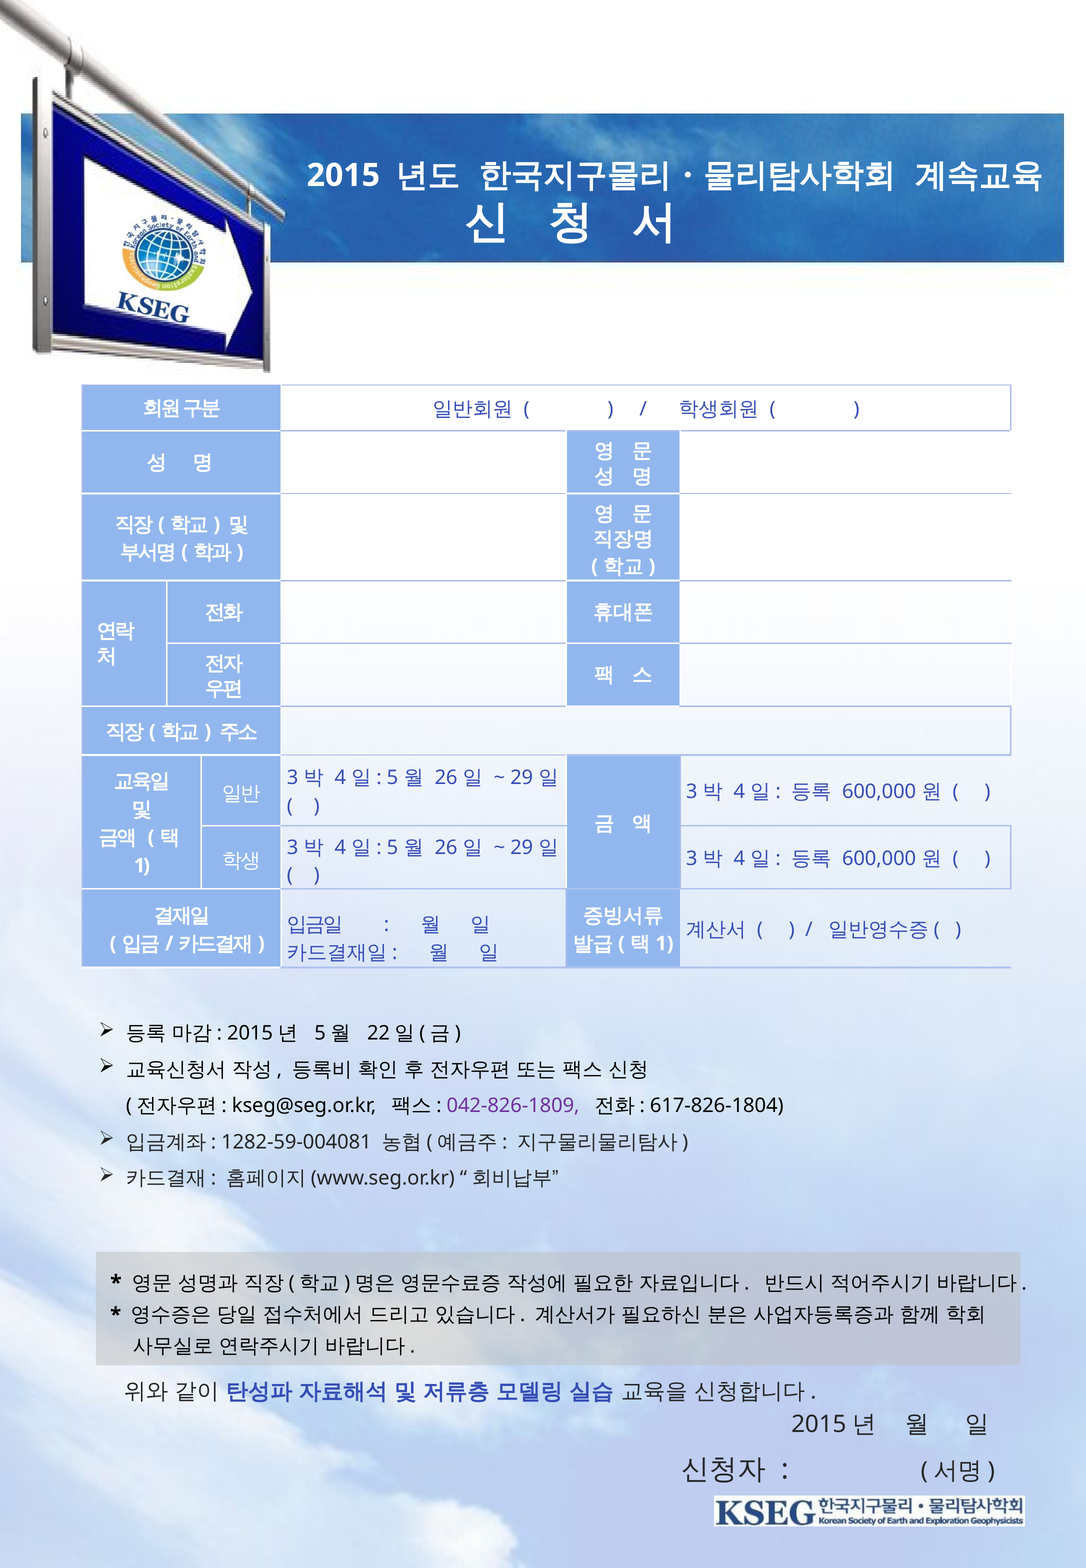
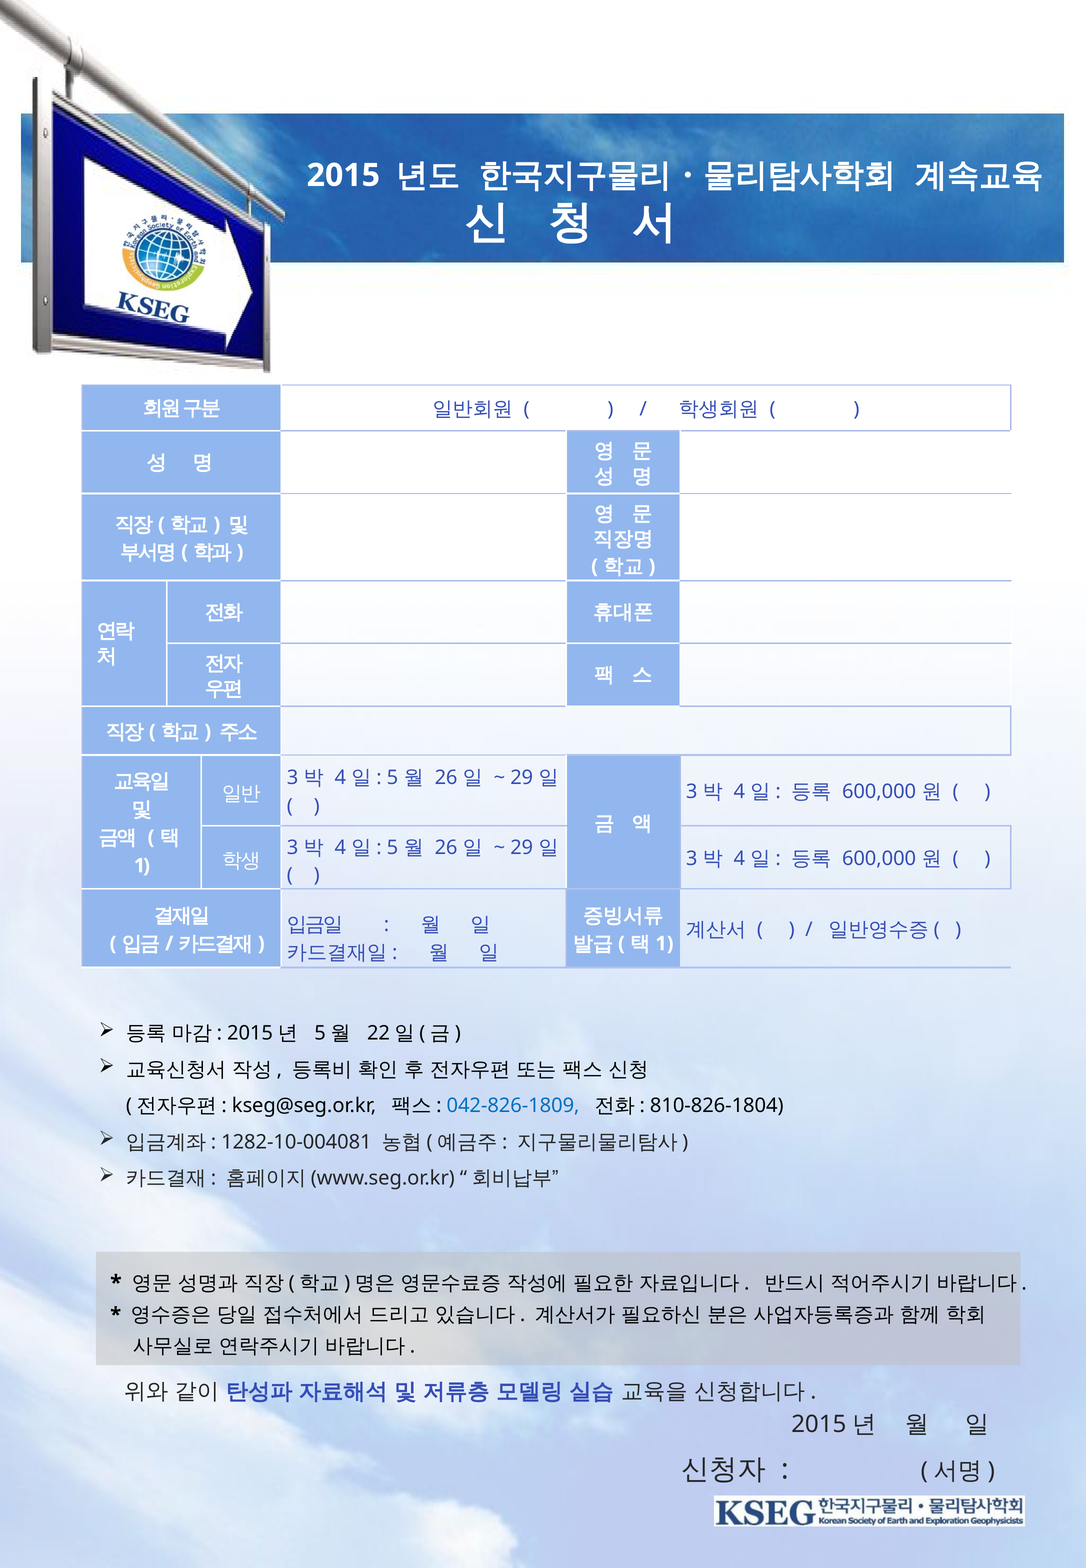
042-826-1809 colour: purple -> blue (513, 1106)
617-826-1804: 617-826-1804 -> 810-826-1804 (717, 1106)
1282-59-004081: 1282-59-004081 -> 1282-10-004081 (296, 1142)
